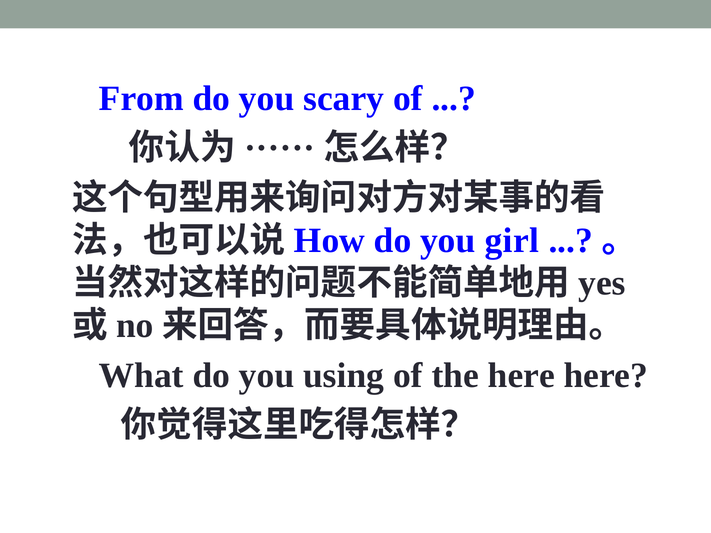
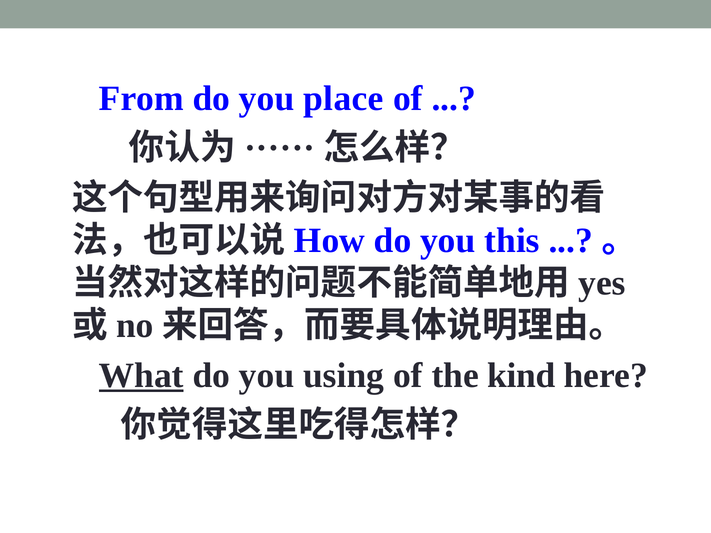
scary: scary -> place (343, 98)
girl: girl -> this (512, 241)
What underline: none -> present (141, 376)
the here: here -> kind (521, 376)
